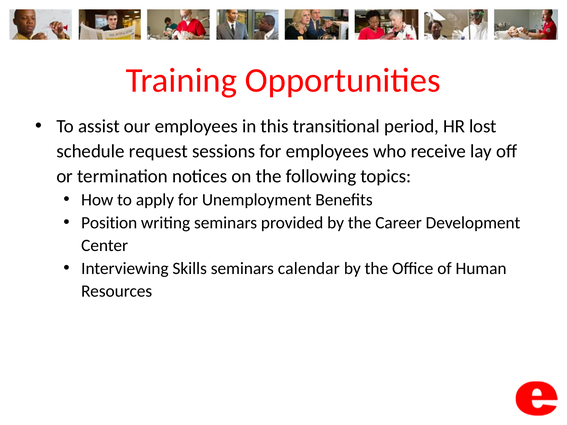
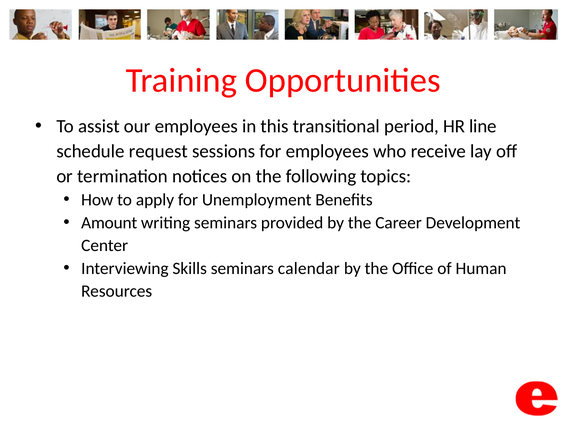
lost: lost -> line (483, 126)
Position: Position -> Amount (109, 223)
